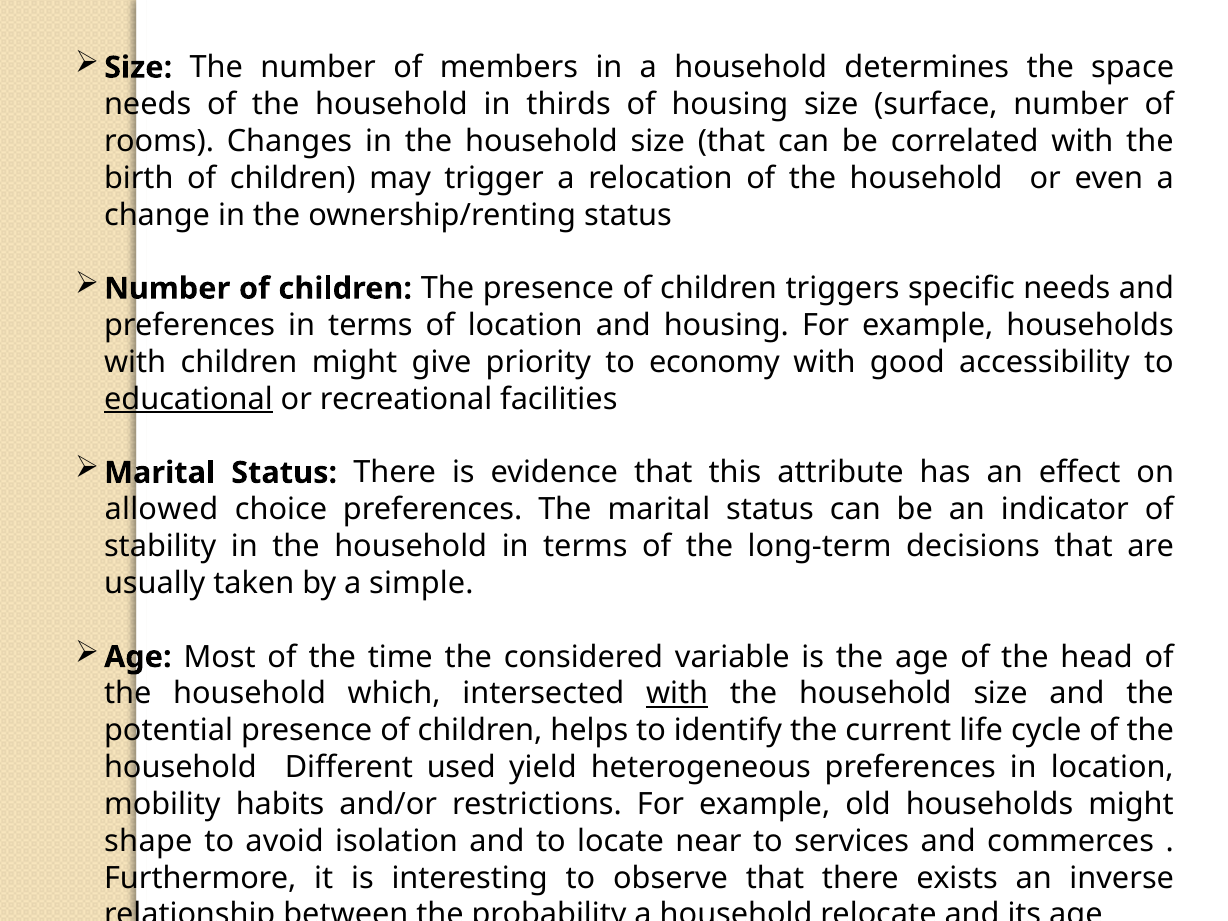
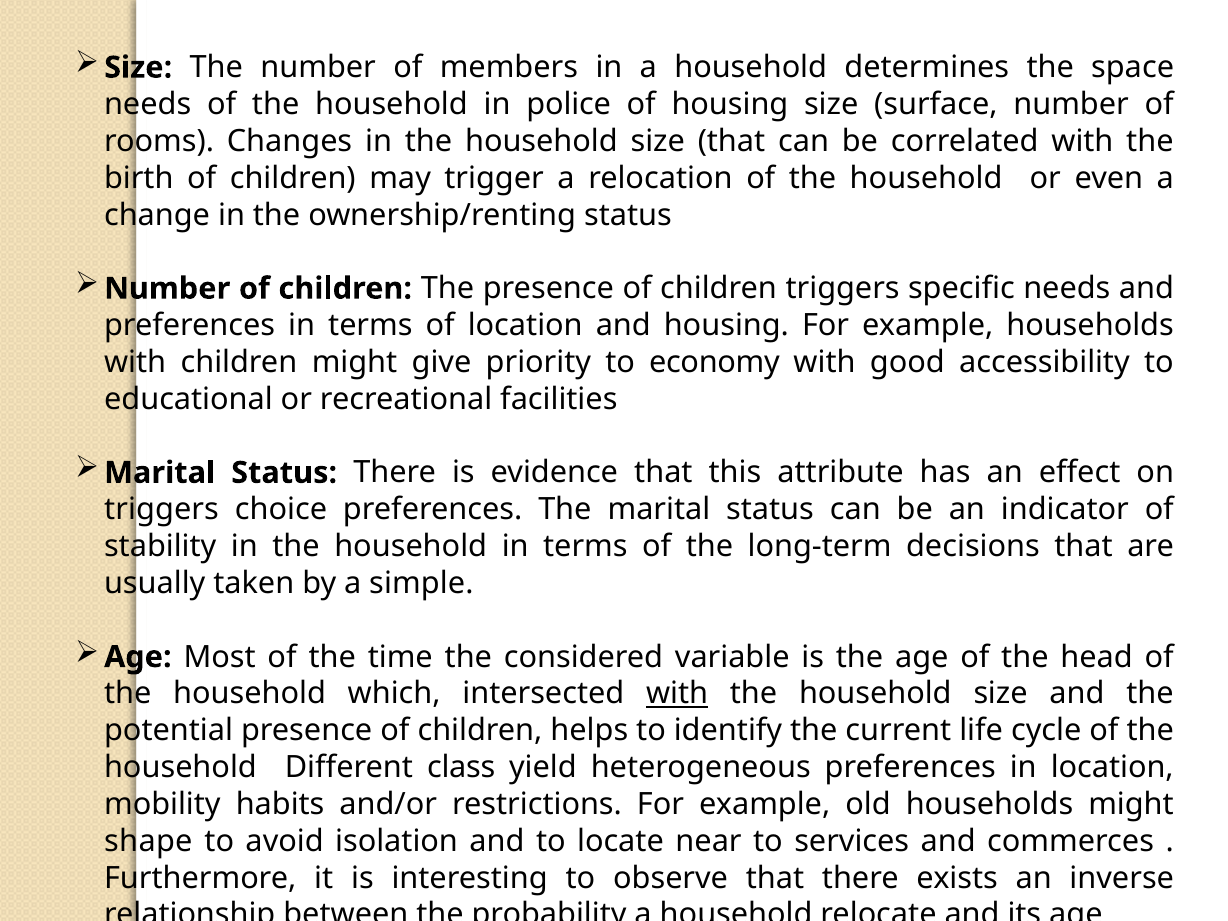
thirds: thirds -> police (569, 104)
educational underline: present -> none (188, 399)
allowed: allowed -> triggers (162, 510)
used: used -> class (461, 767)
